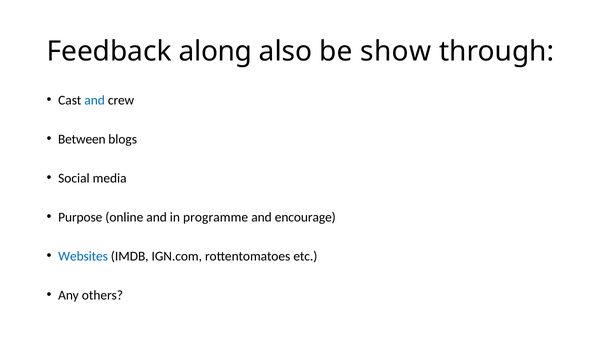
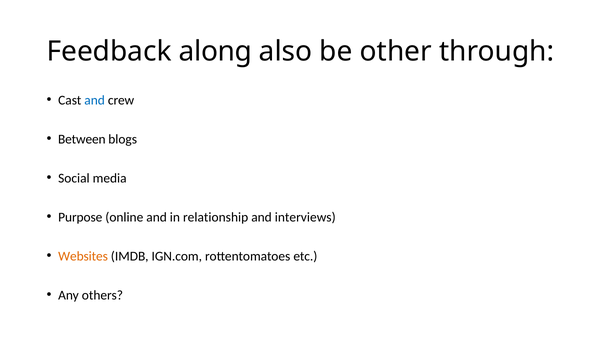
show: show -> other (396, 51)
programme: programme -> relationship (216, 217)
encourage: encourage -> interviews (305, 217)
Websites colour: blue -> orange (83, 256)
